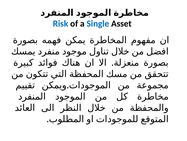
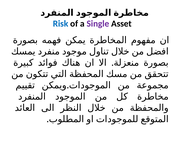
Single colour: blue -> purple (98, 24)
